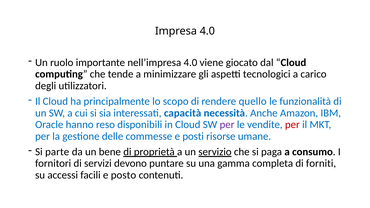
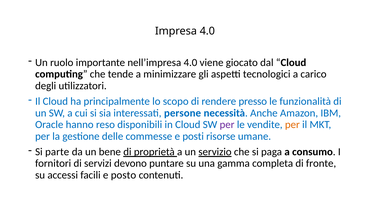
quello: quello -> presso (253, 101)
capacità: capacità -> persone (183, 113)
per colour: red -> orange (292, 125)
forniti: forniti -> fronte (321, 164)
